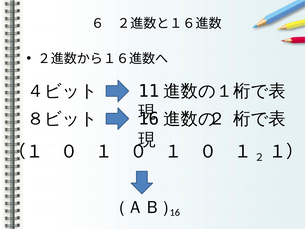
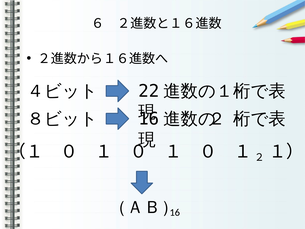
11: 11 -> 22 (149, 91)
